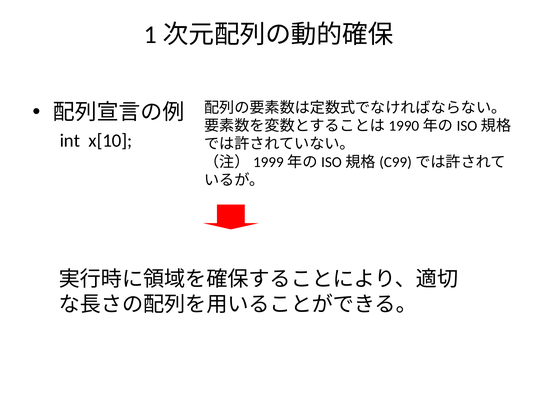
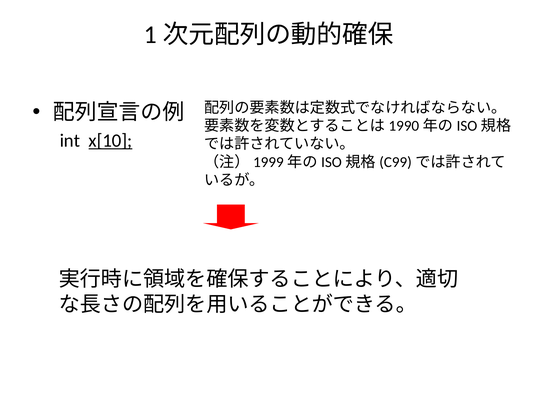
x[10 underline: none -> present (110, 141)
